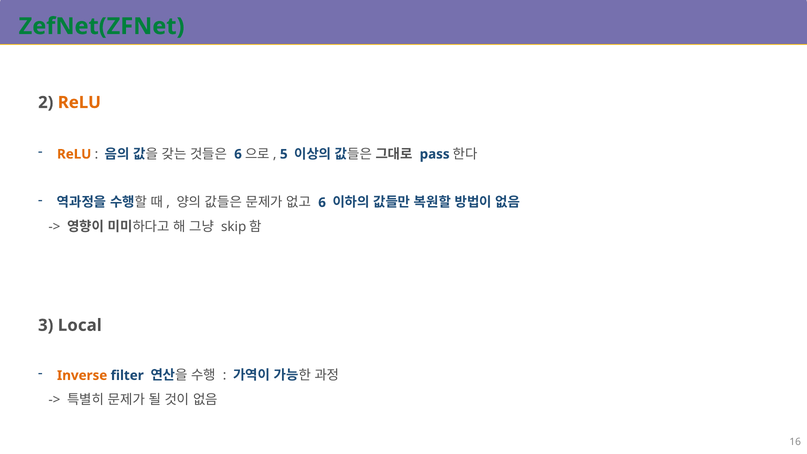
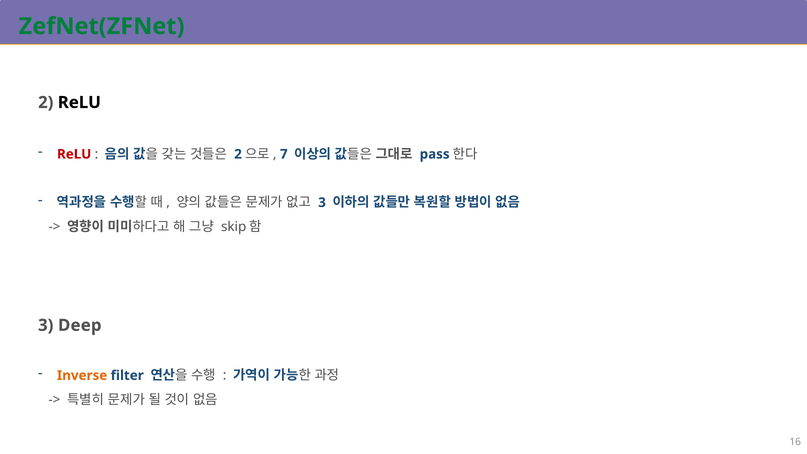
ReLU colour: orange -> black (79, 102)
ReLU colour: orange -> red (74, 154)
6: 6 -> 2 (238, 154)
5: 5 -> 7 (284, 154)
6: 6 -> 3 (322, 203)
Local: Local -> Deep (80, 325)
